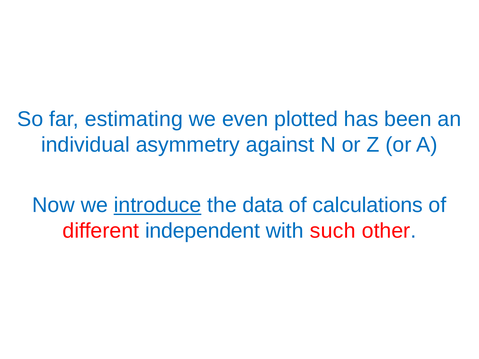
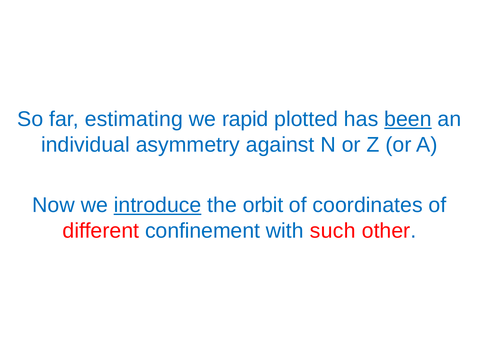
even: even -> rapid (245, 119)
been underline: none -> present (408, 119)
data: data -> orbit (263, 205)
calculations: calculations -> coordinates (368, 205)
independent: independent -> confinement (203, 231)
